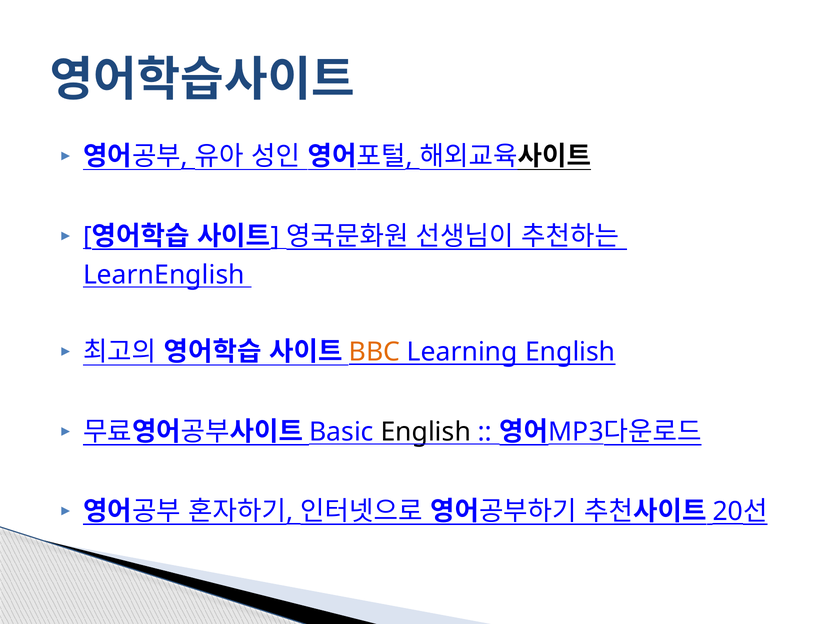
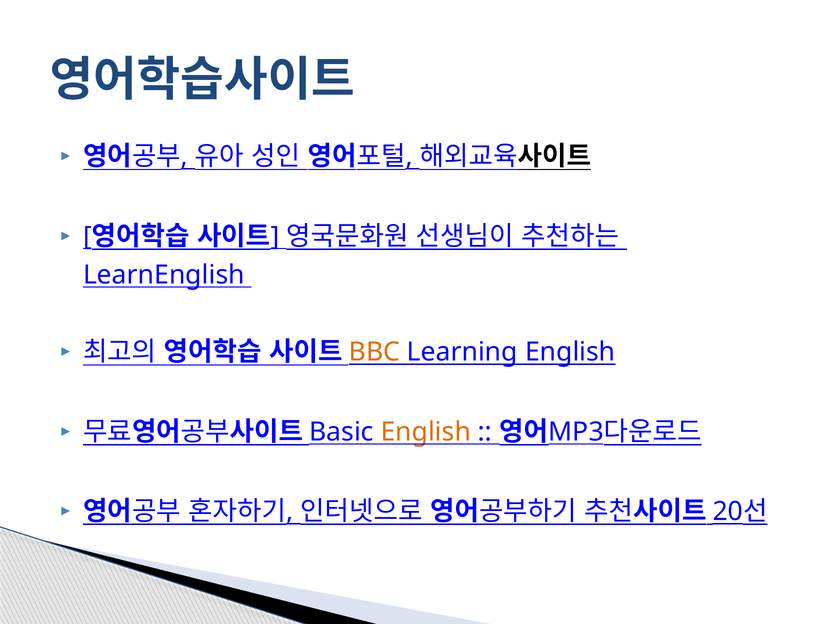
English colour: black -> orange (426, 432)
